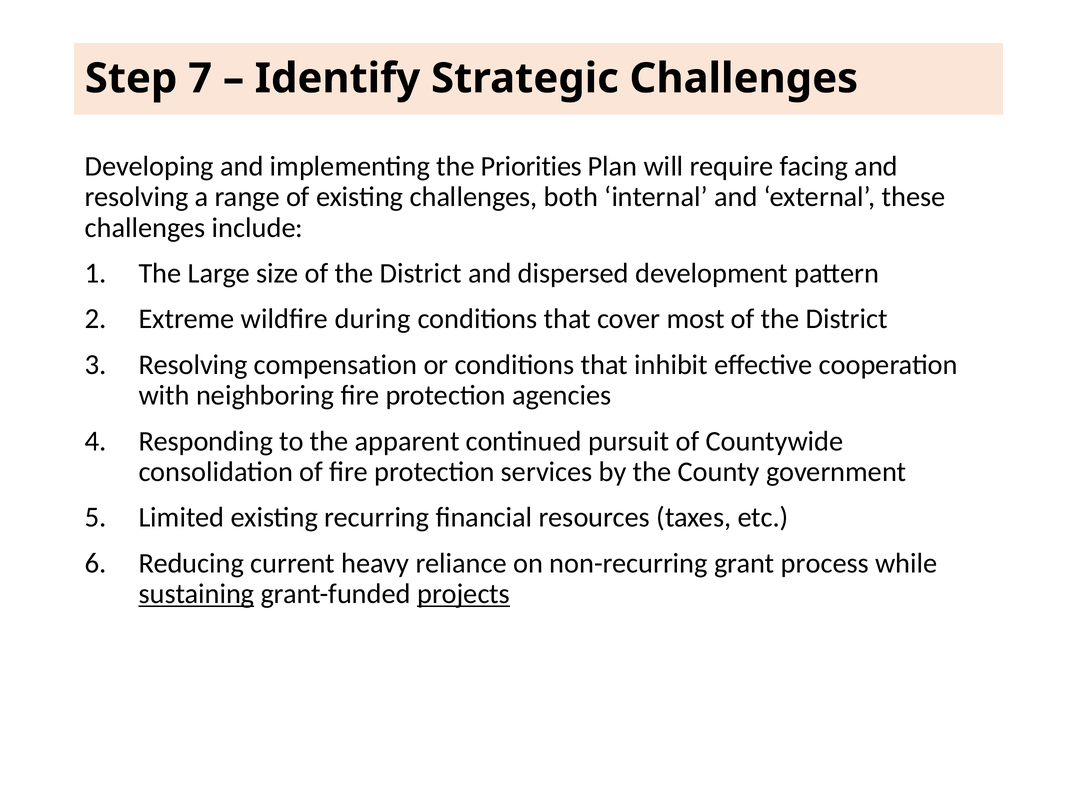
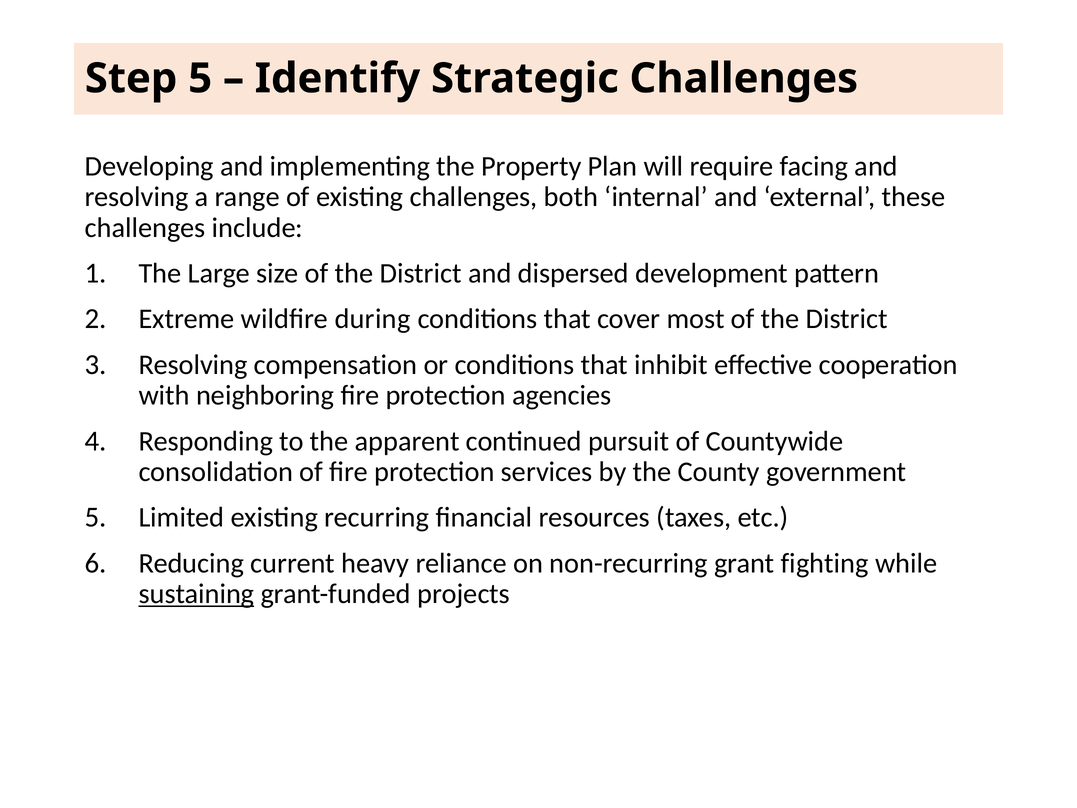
Step 7: 7 -> 5 (200, 78)
Priorities: Priorities -> Property (531, 166)
process: process -> fighting (825, 563)
projects underline: present -> none (464, 594)
